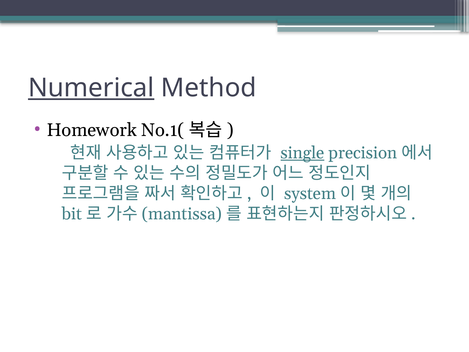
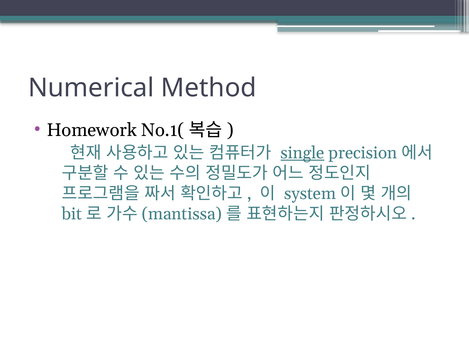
Numerical underline: present -> none (91, 88)
